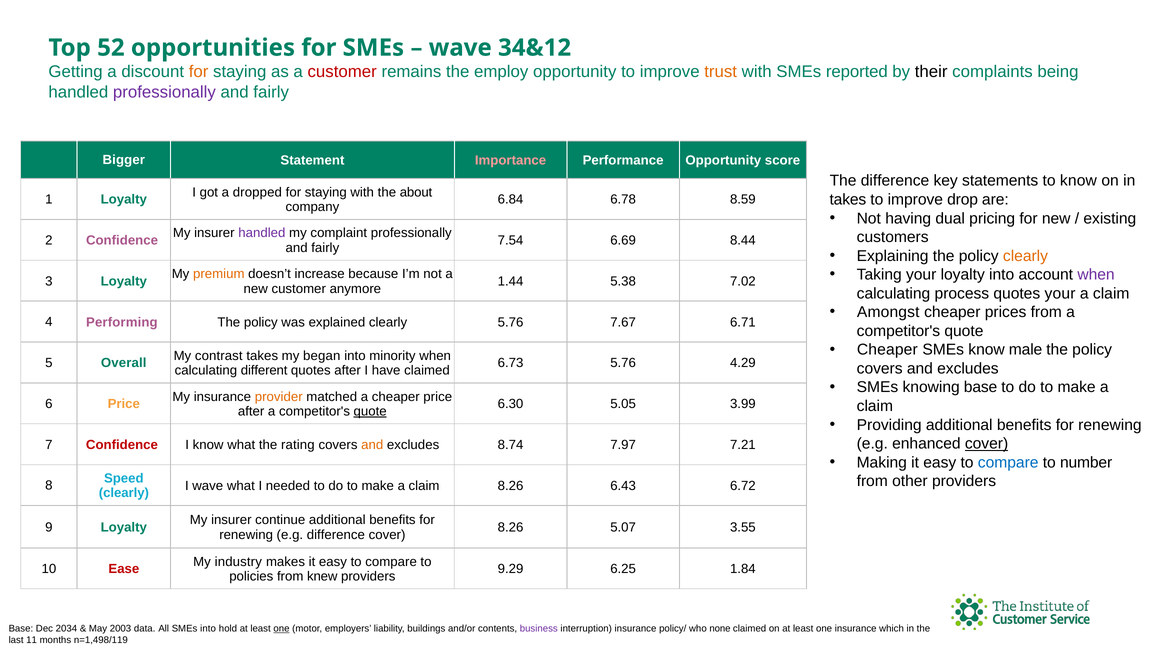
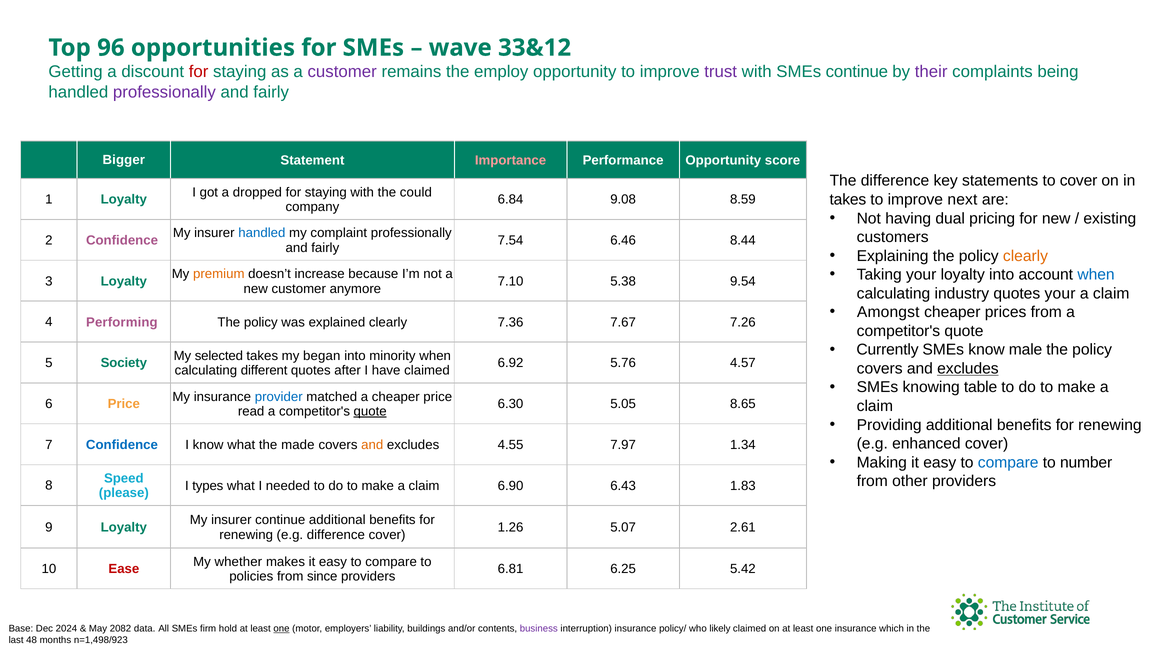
52: 52 -> 96 (111, 48)
34&12: 34&12 -> 33&12 (535, 48)
for colour: orange -> red (199, 72)
customer colour: red -> purple (342, 72)
trust colour: orange -> purple (721, 72)
SMEs reported: reported -> continue (857, 72)
their colour: black -> purple (931, 72)
to know: know -> cover (1079, 181)
about: about -> could (416, 192)
drop: drop -> next (962, 199)
6.78: 6.78 -> 9.08 (623, 199)
handled colour: purple -> blue (262, 233)
6.69: 6.69 -> 6.46 (623, 240)
when colour: purple -> blue (1096, 274)
1.44: 1.44 -> 7.10 (511, 281)
7.02: 7.02 -> 9.54 (743, 281)
process: process -> industry (962, 293)
clearly 5.76: 5.76 -> 7.36 (511, 322)
6.71: 6.71 -> 7.26 (743, 322)
Cheaper: Cheaper -> Currently (888, 350)
contrast: contrast -> selected (219, 356)
Overall: Overall -> Society (124, 363)
6.73: 6.73 -> 6.92 (511, 363)
4.29: 4.29 -> 4.57 (743, 363)
excludes underline: none -> present (968, 368)
knowing base: base -> table (981, 387)
provider colour: orange -> blue (279, 396)
3.99: 3.99 -> 8.65 (743, 404)
after: after -> read (251, 411)
cover underline: present -> none (987, 443)
Confidence colour: red -> blue (122, 445)
rating: rating -> made (298, 445)
8.74: 8.74 -> 4.55 (511, 445)
7.21: 7.21 -> 1.34 (743, 445)
I wave: wave -> types (208, 485)
claim 8.26: 8.26 -> 6.90 (511, 485)
6.72: 6.72 -> 1.83 (743, 485)
clearly: clearly -> please (124, 493)
8.26: 8.26 -> 1.26 (511, 527)
3.55: 3.55 -> 2.61 (743, 527)
industry: industry -> whether (238, 561)
9.29: 9.29 -> 6.81 (511, 569)
1.84: 1.84 -> 5.42 (743, 569)
knew: knew -> since (322, 576)
2034: 2034 -> 2024 (66, 628)
2003: 2003 -> 2082 (120, 628)
SMEs into: into -> firm (208, 628)
none: none -> likely (720, 628)
11: 11 -> 48 (32, 640)
n=1,498/119: n=1,498/119 -> n=1,498/923 (101, 640)
